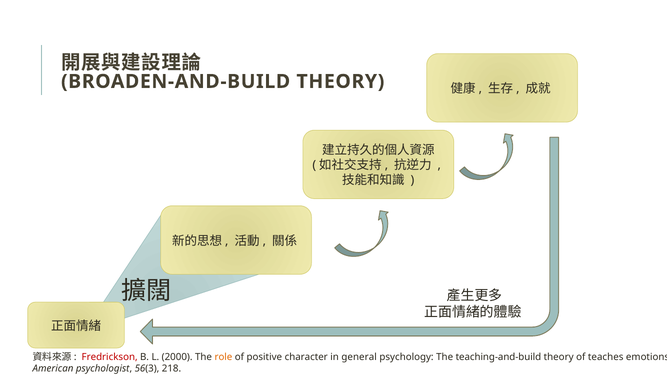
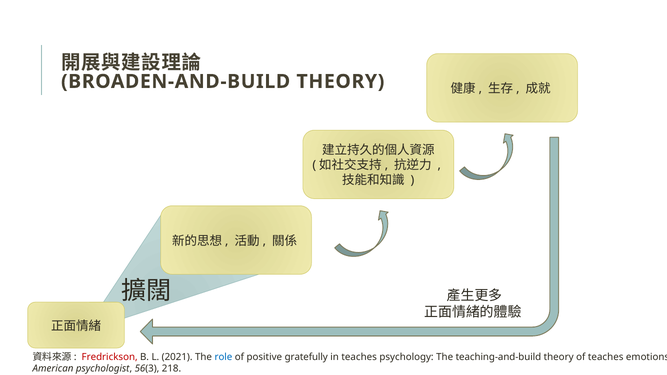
2000: 2000 -> 2021 (177, 357)
role colour: orange -> blue (223, 357)
character: character -> gratefully (306, 357)
in general: general -> teaches (359, 357)
